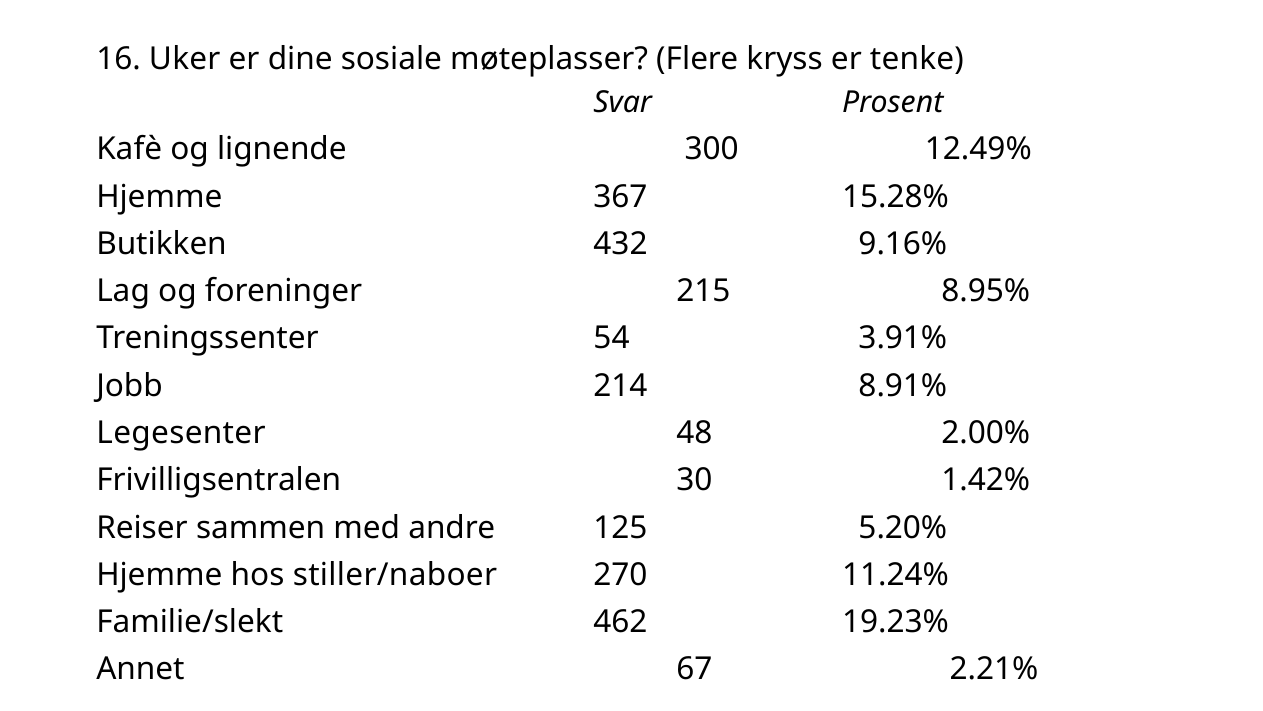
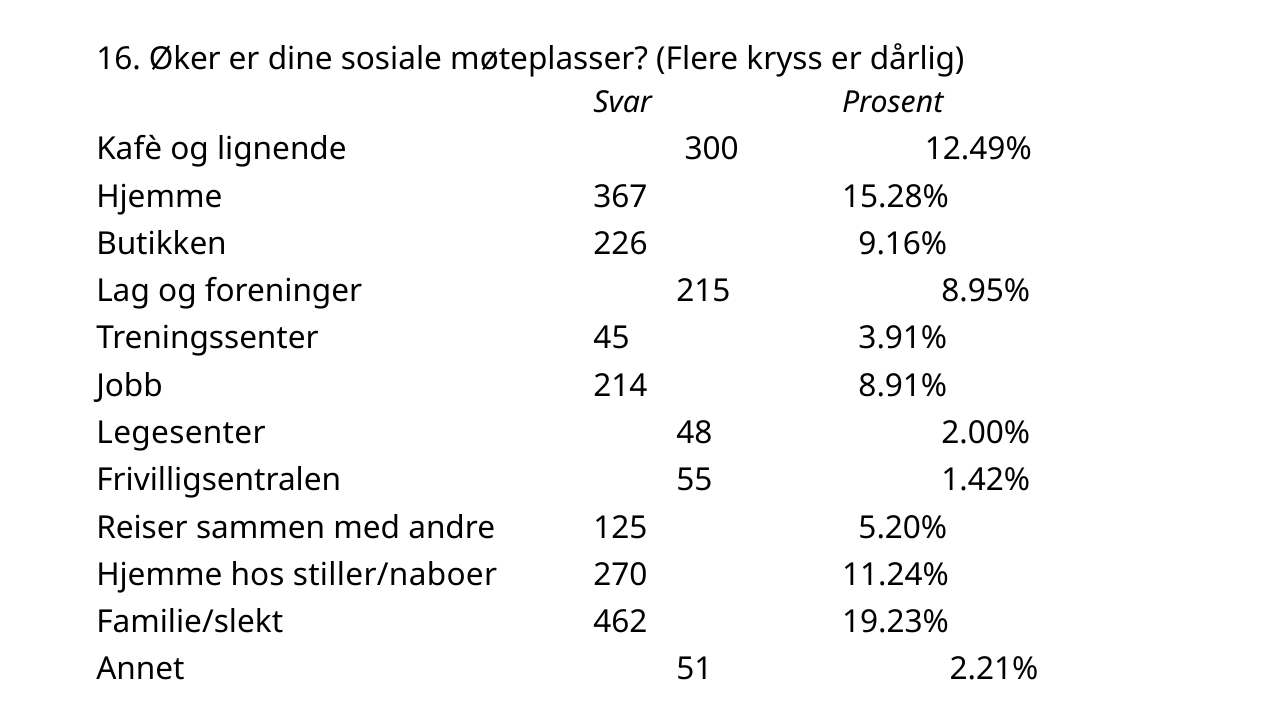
Uker: Uker -> Øker (185, 59)
tenke: tenke -> dårlig (917, 59)
432: 432 -> 226 (621, 244)
54: 54 -> 45 (612, 338)
30: 30 -> 55 (694, 480)
67: 67 -> 51 (694, 669)
